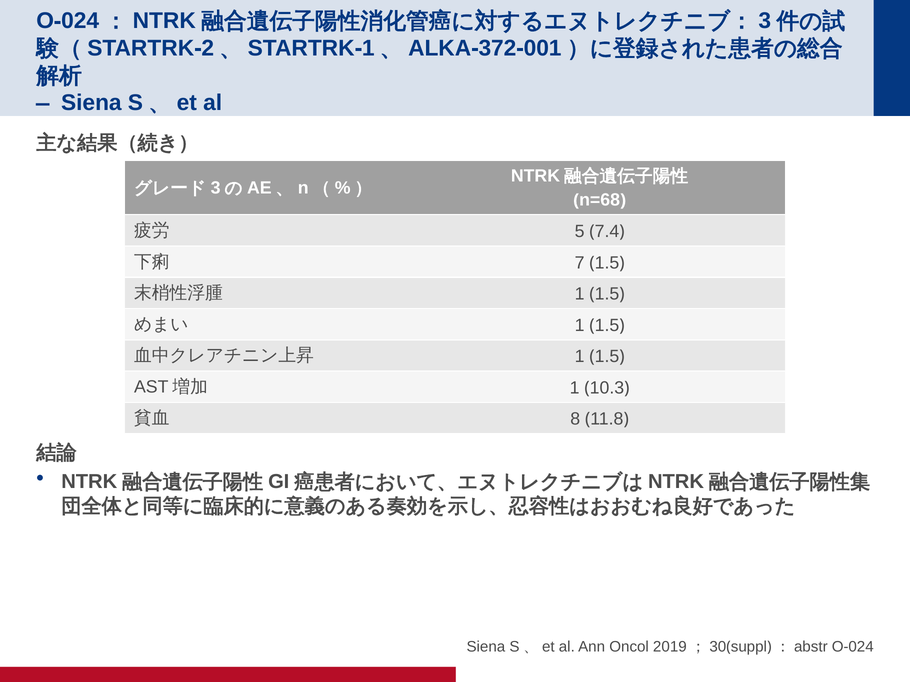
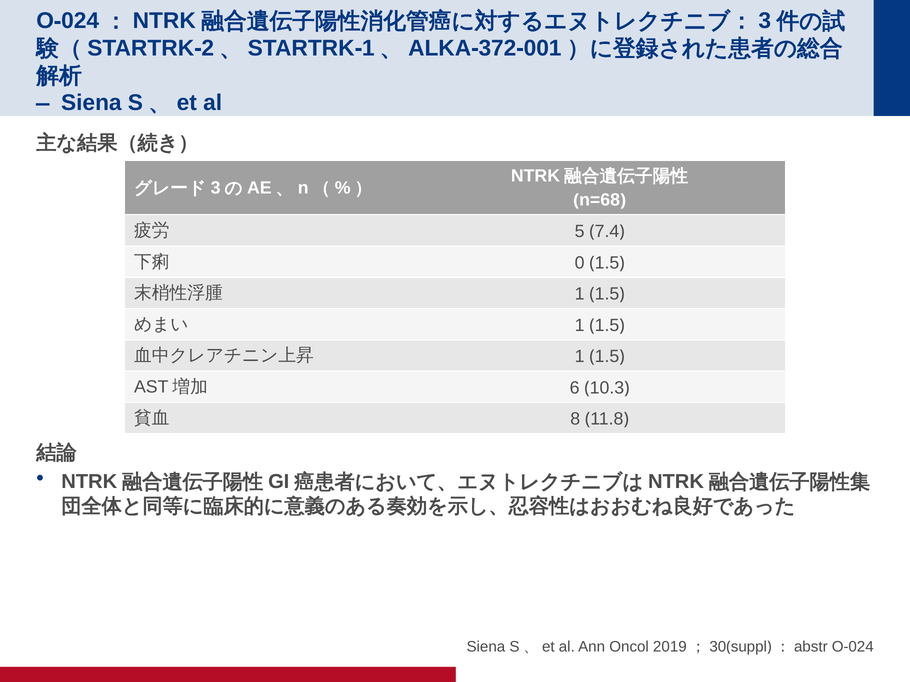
7: 7 -> 0 (580, 263)
1: 1 -> 6 (575, 388)
